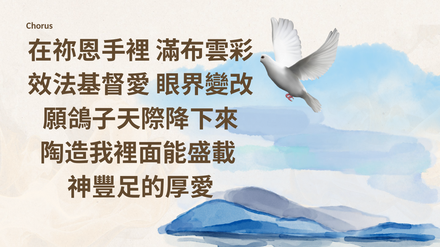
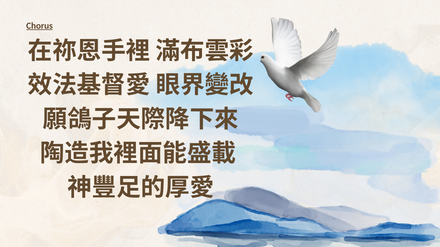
Chorus underline: none -> present (40, 26)
